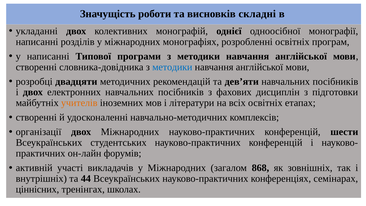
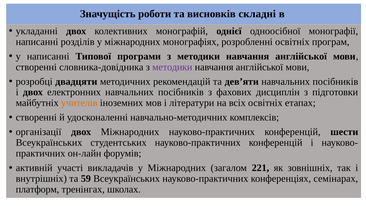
методики colour: blue -> purple (172, 67)
868: 868 -> 221 (260, 168)
44: 44 -> 59 (86, 178)
ціннісних: ціннісних -> платформ (37, 189)
